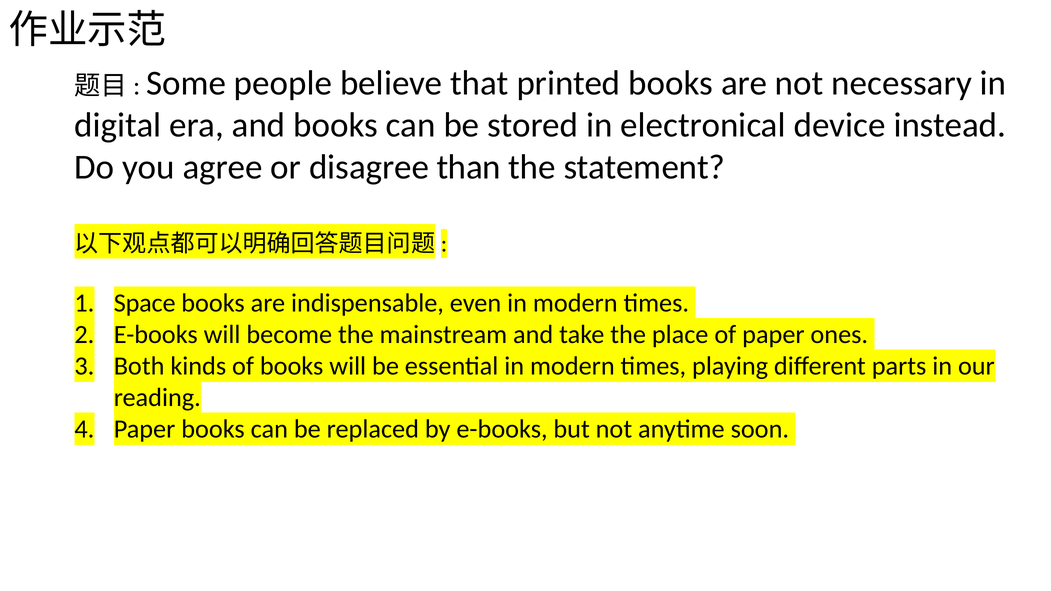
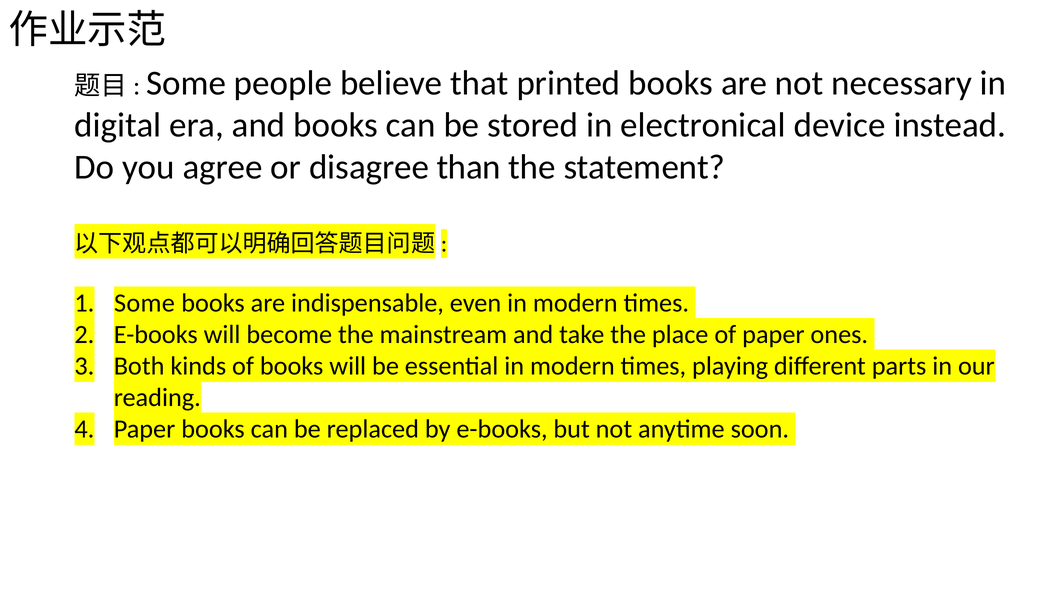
Space: Space -> Some (144, 303)
